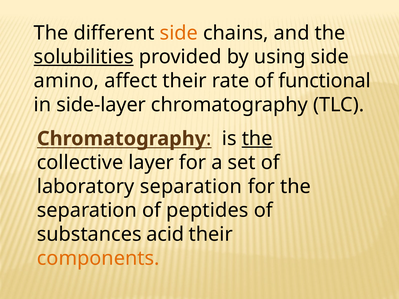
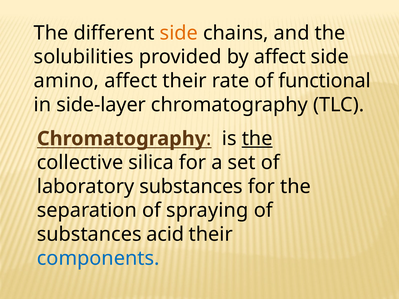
solubilities underline: present -> none (84, 57)
by using: using -> affect (280, 57)
layer: layer -> silica (151, 163)
laboratory separation: separation -> substances (191, 187)
peptides: peptides -> spraying (207, 211)
components colour: orange -> blue (98, 258)
